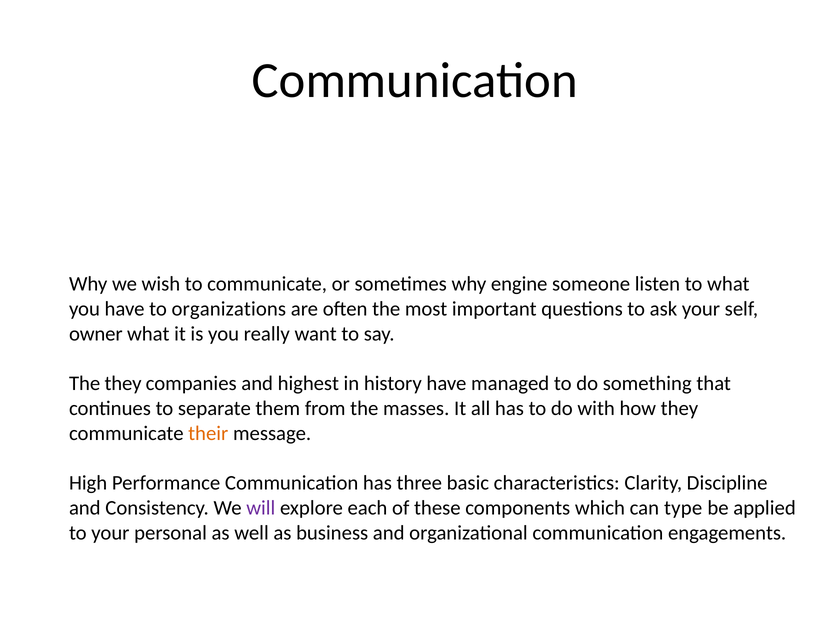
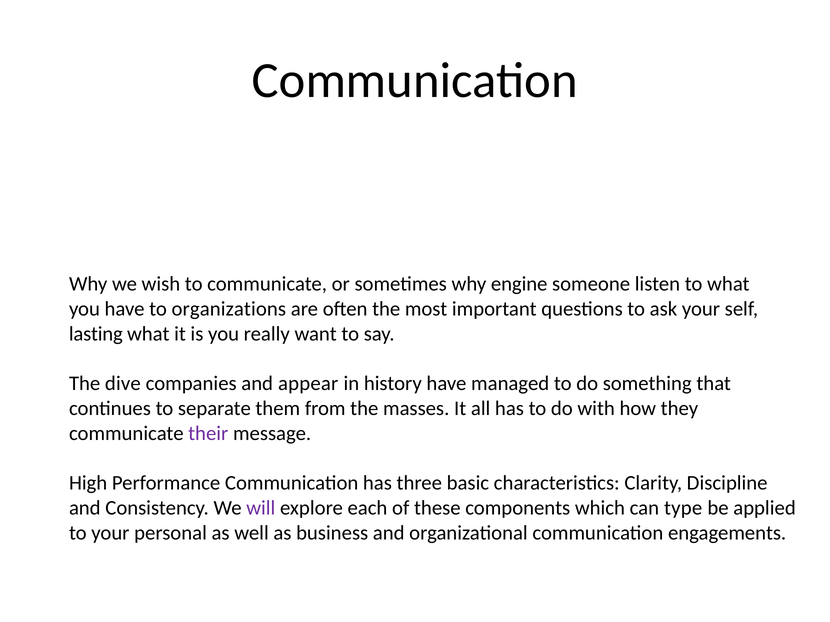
owner: owner -> lasting (96, 334)
The they: they -> dive (123, 384)
highest: highest -> appear (308, 384)
their colour: orange -> purple (208, 434)
